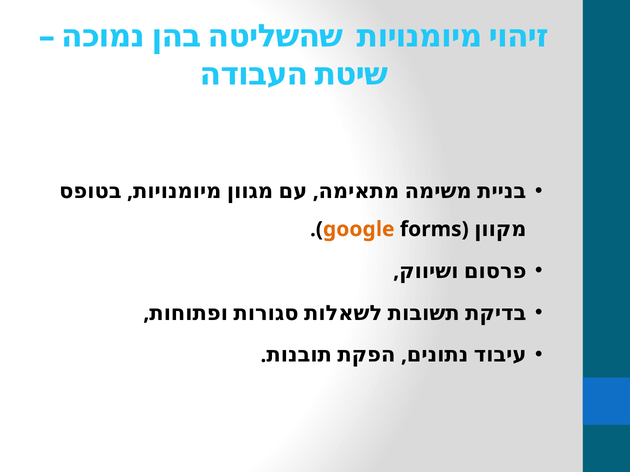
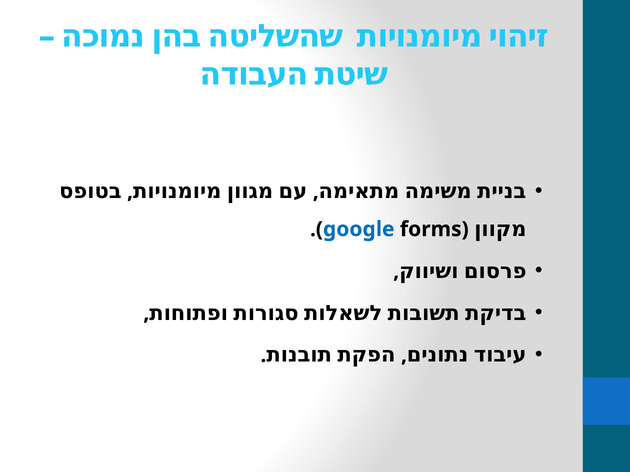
google colour: orange -> blue (359, 229)
